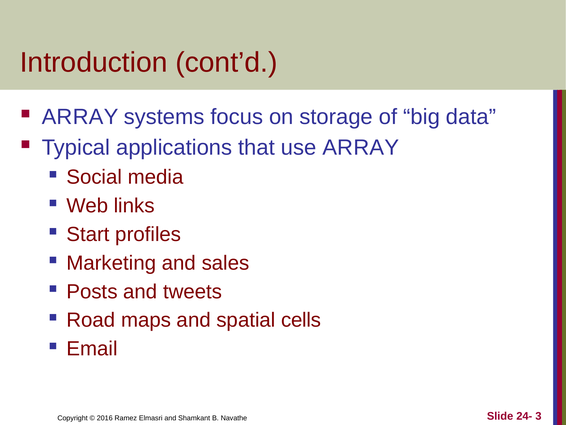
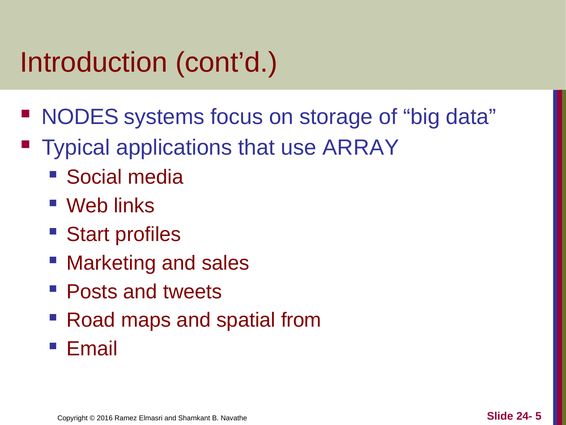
ARRAY: ARRAY -> NODES (80, 117)
cells: cells -> from (301, 320)
3: 3 -> 5 (538, 416)
